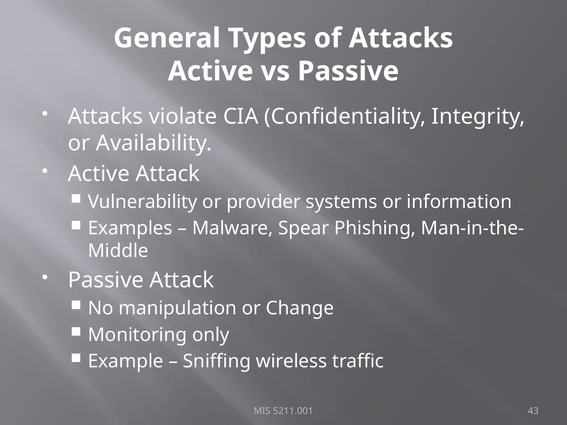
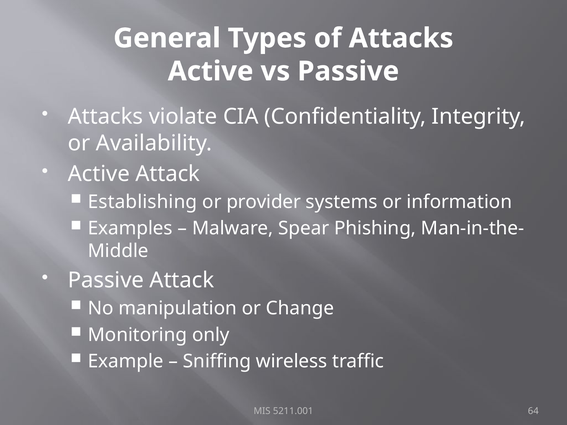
Vulnerability: Vulnerability -> Establishing (142, 202)
43: 43 -> 64 (533, 411)
